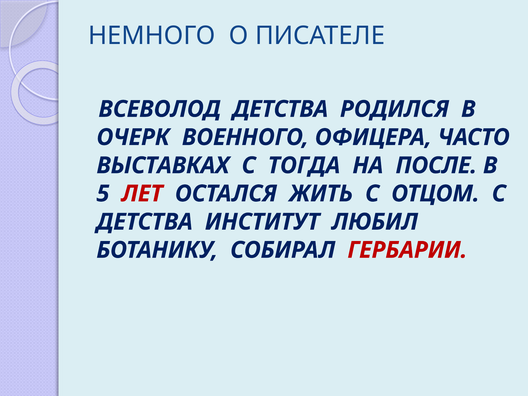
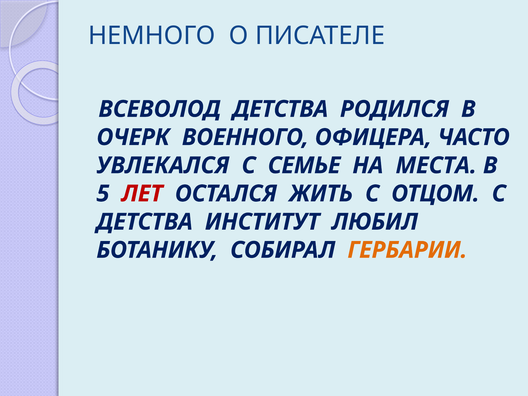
ВЫСТАВКАХ: ВЫСТАВКАХ -> УВЛЕКАЛСЯ (163, 165)
ТОГДА: ТОГДА -> СЕМЬЕ (304, 165)
ПОСЛЕ: ПОСЛЕ -> МЕСТА (436, 165)
ГЕРБАРИИ colour: red -> orange (407, 250)
